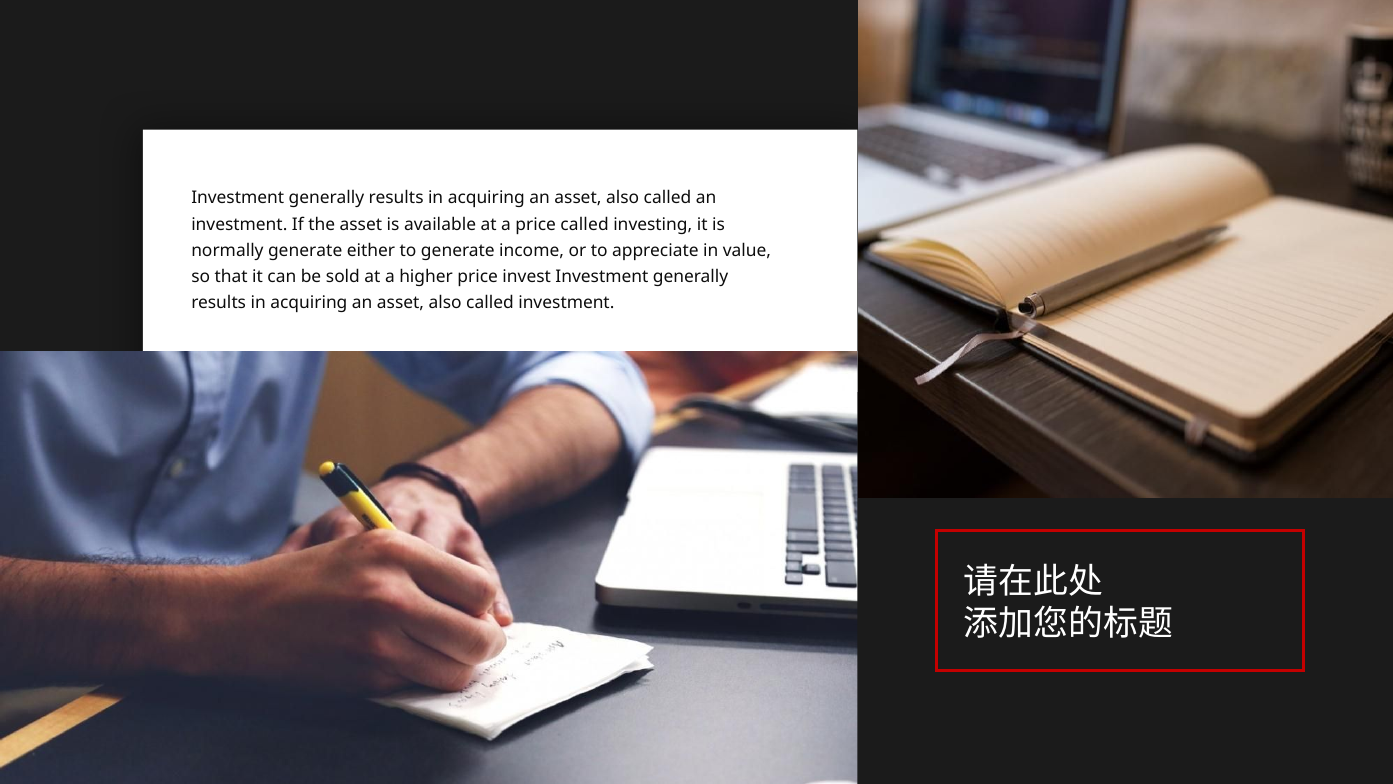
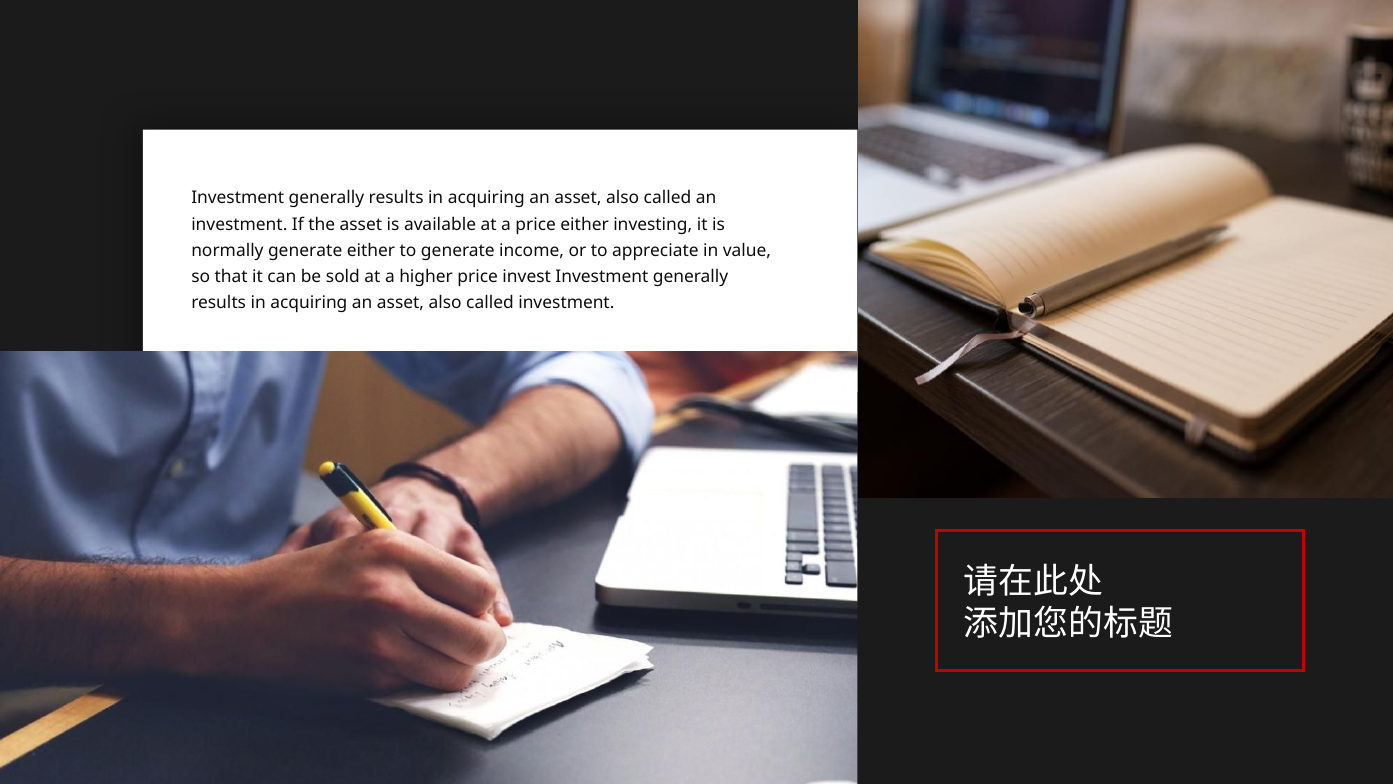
price called: called -> either (585, 224)
